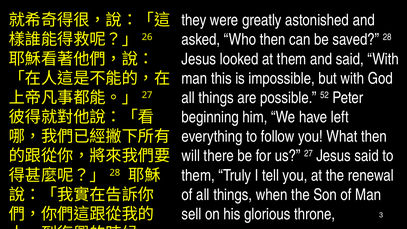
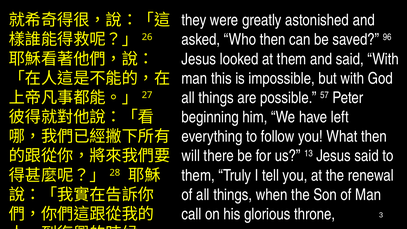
28: 28 -> 96 (387, 37)
52: 52 -> 57 (324, 95)
27: 27 -> 13 (308, 153)
sell: sell -> call (192, 214)
